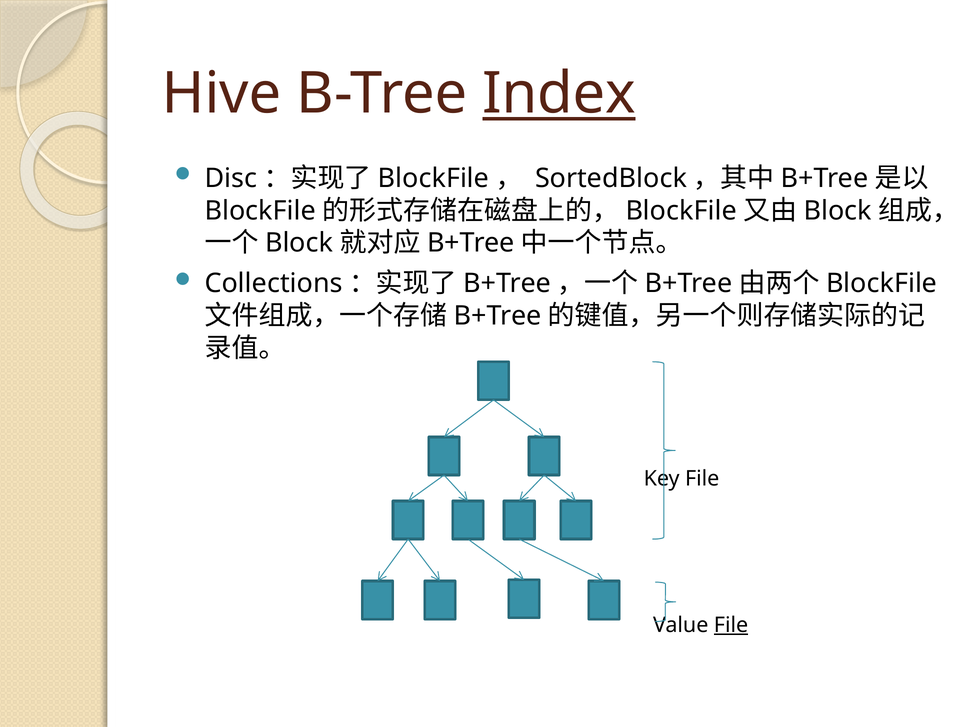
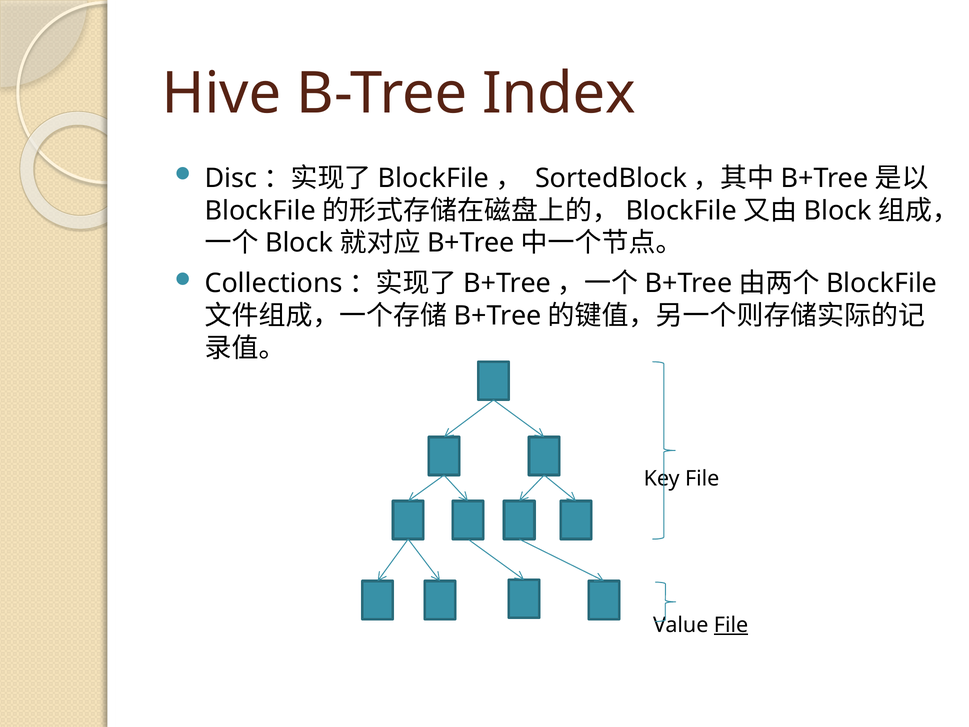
Index underline: present -> none (559, 94)
